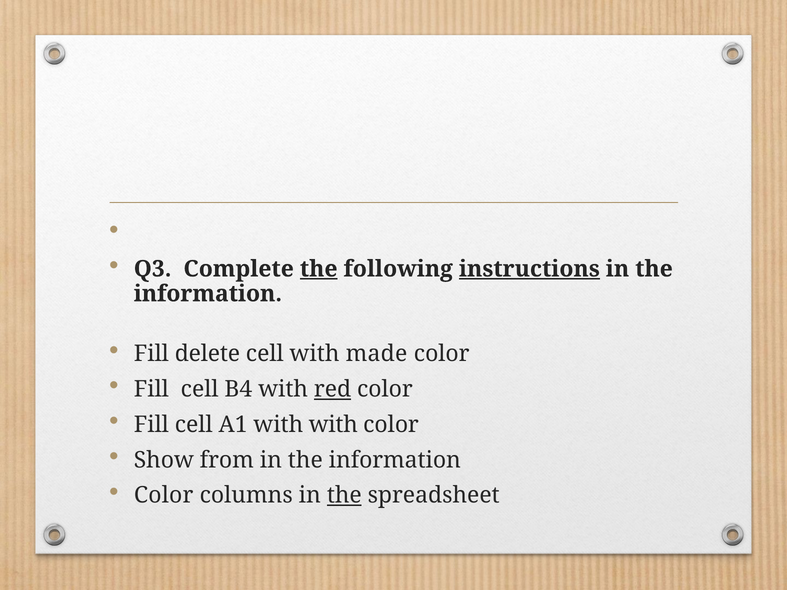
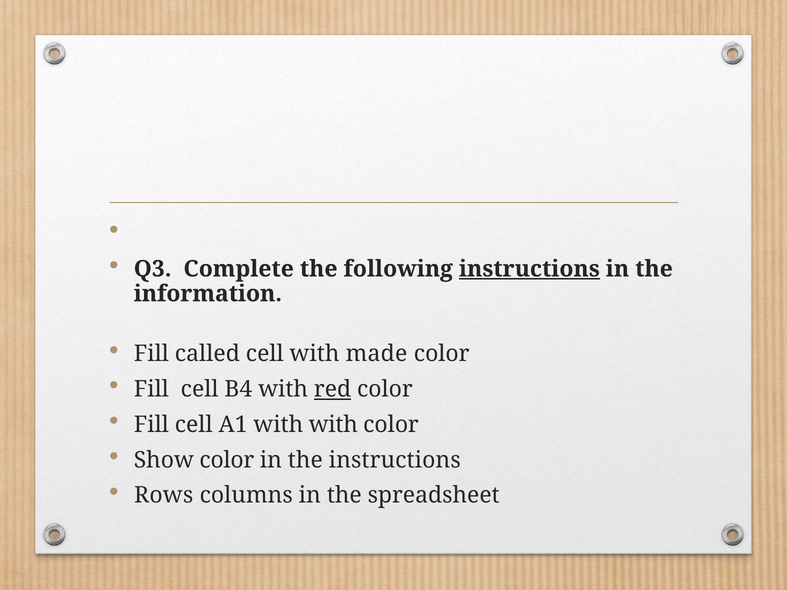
the underline: present -> none (319, 269)
delete: delete -> called (207, 354)
Show from: from -> color (227, 460)
information: information -> instructions (395, 460)
Color: Color -> Rows (164, 496)
the underline: present -> none (344, 496)
